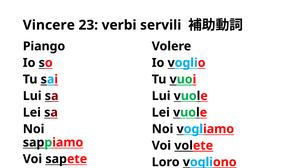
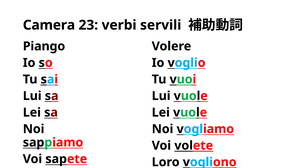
Vincere: Vincere -> Camera (49, 25)
